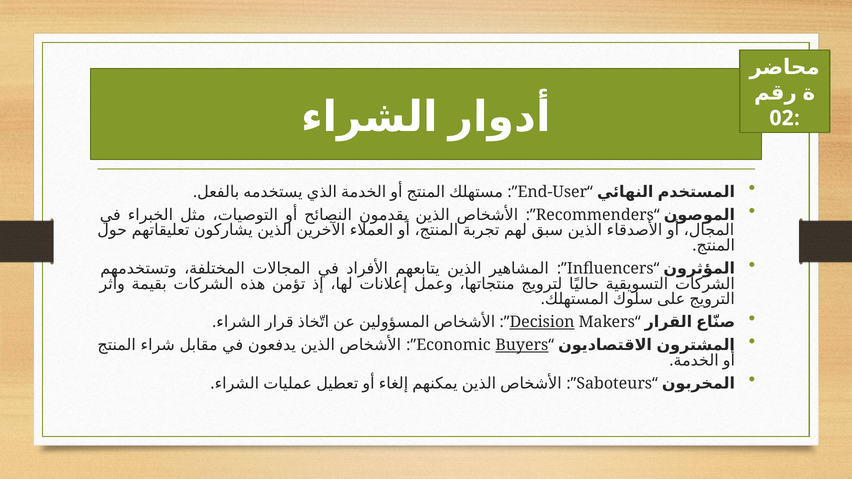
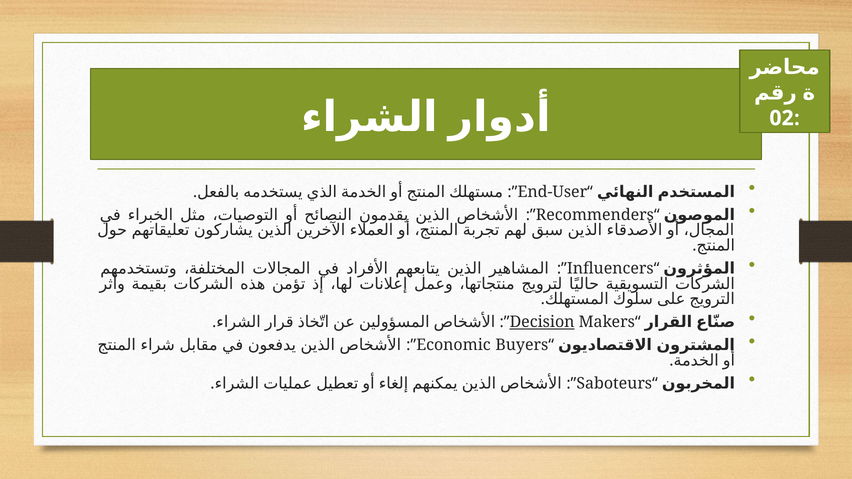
Buyers underline: present -> none (522, 345)
